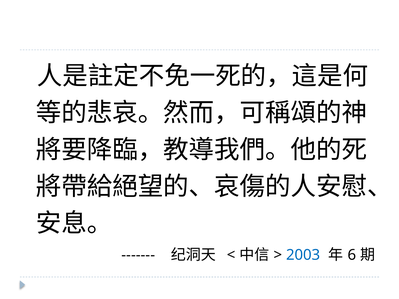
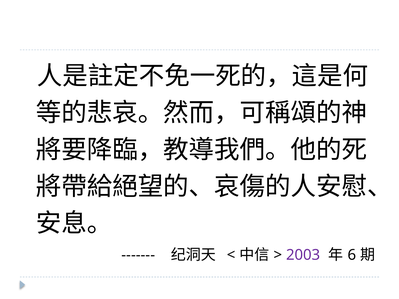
2003 colour: blue -> purple (303, 255)
